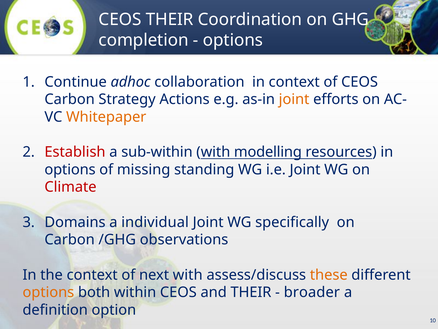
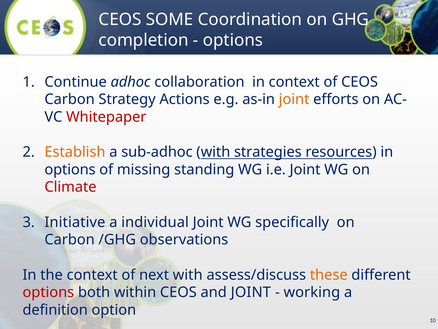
CEOS THEIR: THEIR -> SOME (170, 20)
Whitepaper colour: orange -> red (106, 117)
Establish colour: red -> orange (75, 152)
sub-within: sub-within -> sub-adhoc (157, 152)
modelling: modelling -> strategies (268, 152)
Domains: Domains -> Initiative (75, 222)
options colour: orange -> red (48, 292)
and THEIR: THEIR -> JOINT (251, 292)
broader: broader -> working (312, 292)
